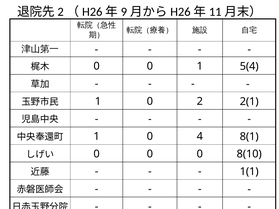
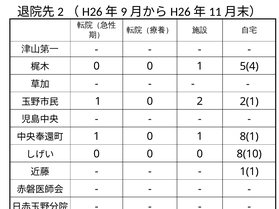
1 0 4: 4 -> 1 (200, 137)
